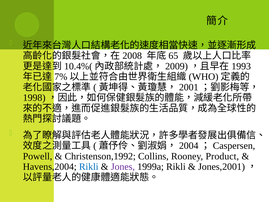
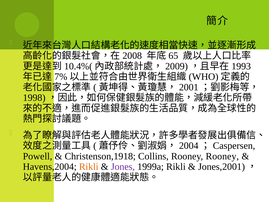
Christenson,1992: Christenson,1992 -> Christenson,1918 (100, 156)
Rooney Product: Product -> Rooney (222, 156)
Rikli colour: blue -> orange (89, 167)
